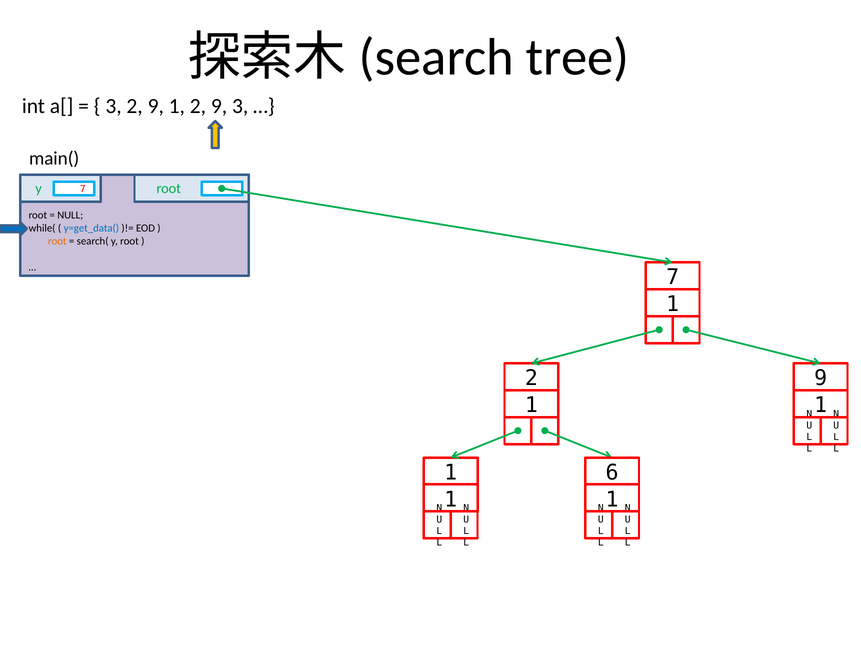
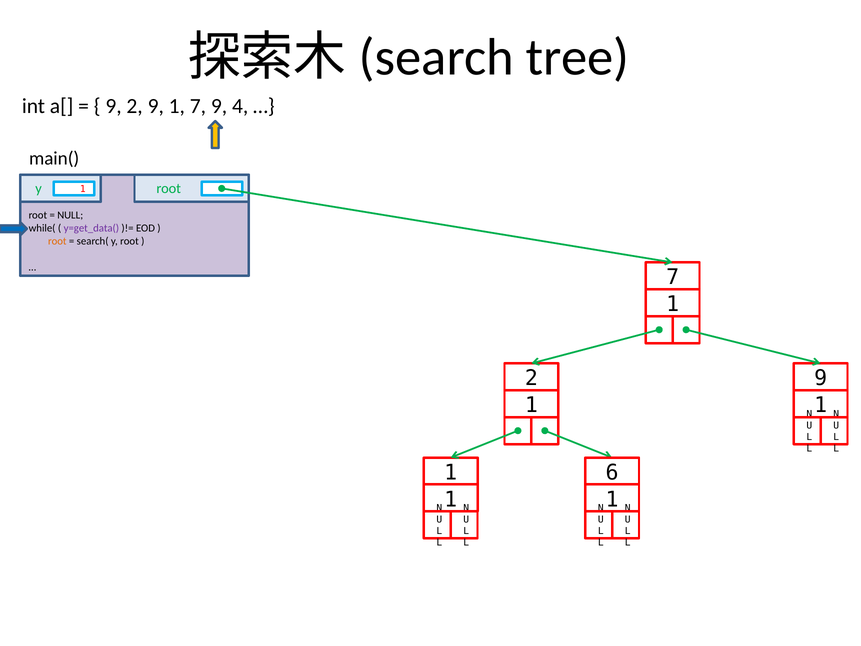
3: 3 -> 9 (114, 106)
9 1 2: 2 -> 7 (198, 106)
9 3: 3 -> 4 (240, 106)
y 7: 7 -> 1 (83, 189)
y=get_data( colour: blue -> purple (91, 228)
